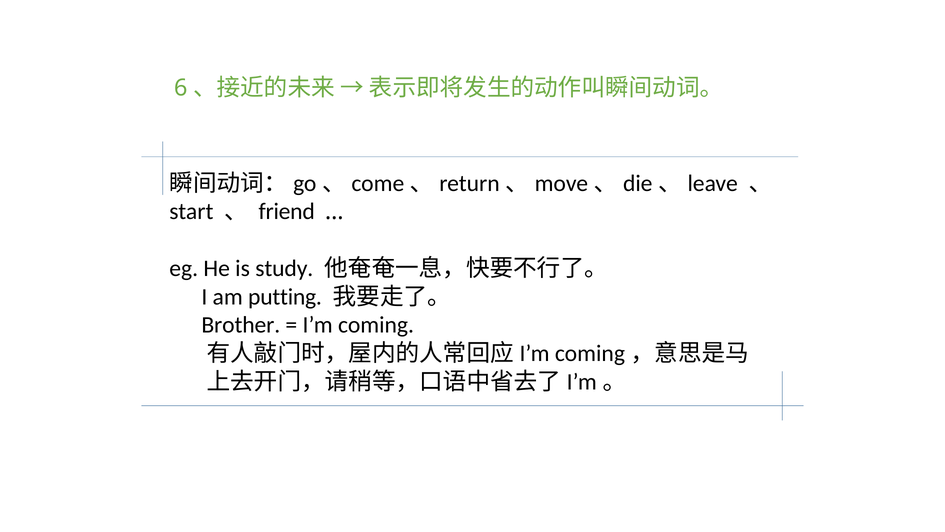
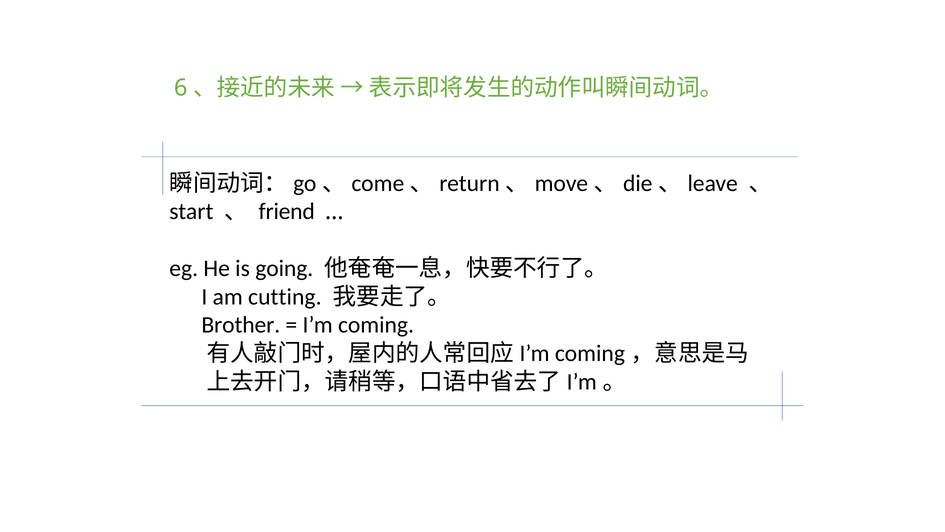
study: study -> going (284, 268)
putting: putting -> cutting (285, 297)
